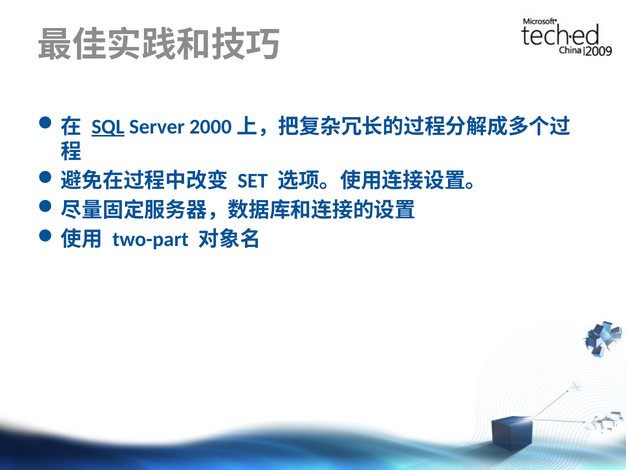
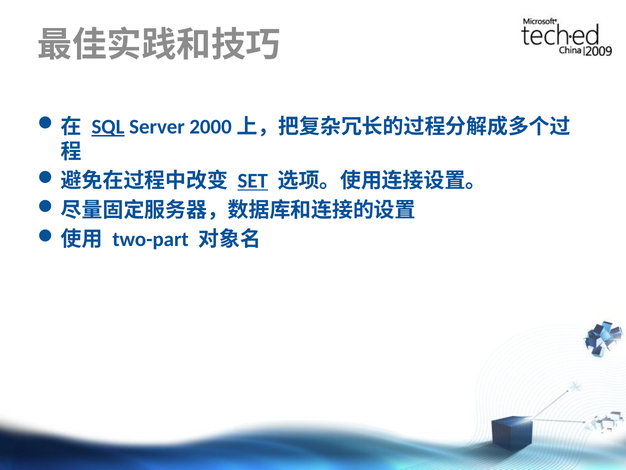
SET underline: none -> present (253, 181)
